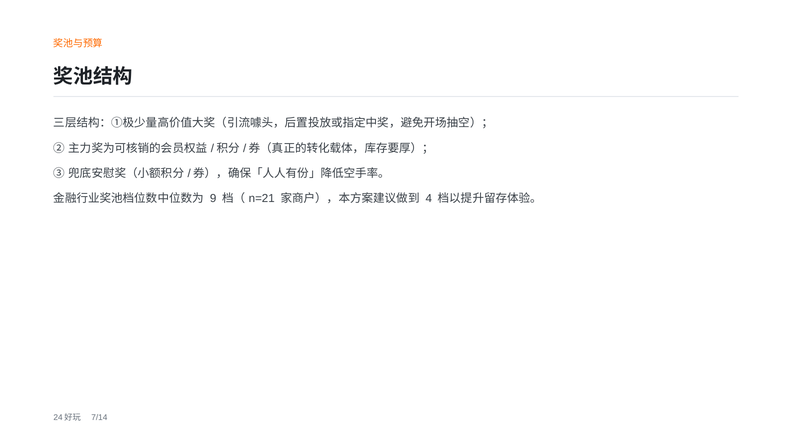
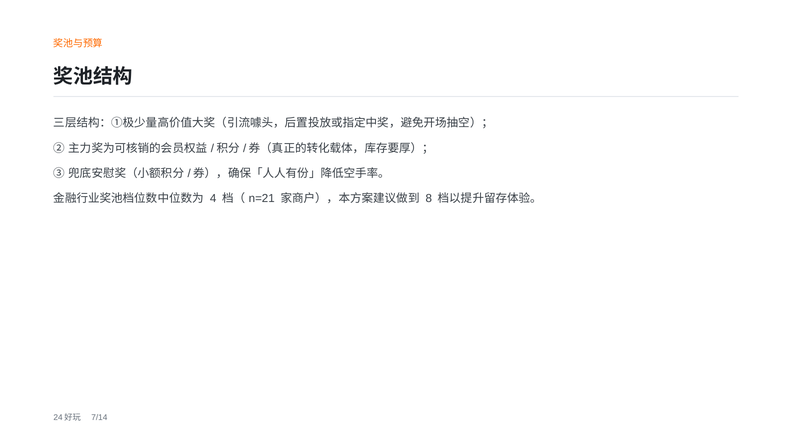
9: 9 -> 4 (213, 199)
4: 4 -> 8 (429, 199)
